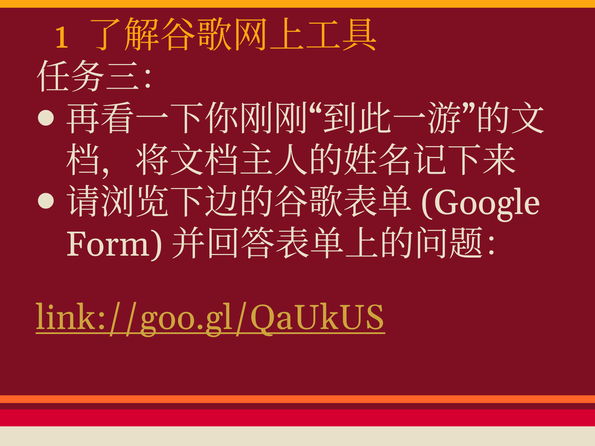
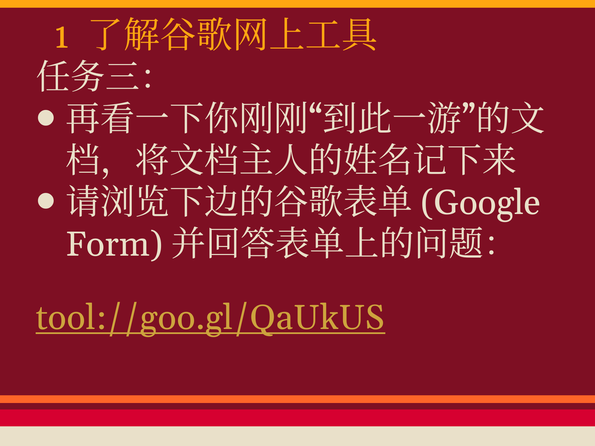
link://goo.gl/QaUkUS: link://goo.gl/QaUkUS -> tool://goo.gl/QaUkUS (210, 318)
